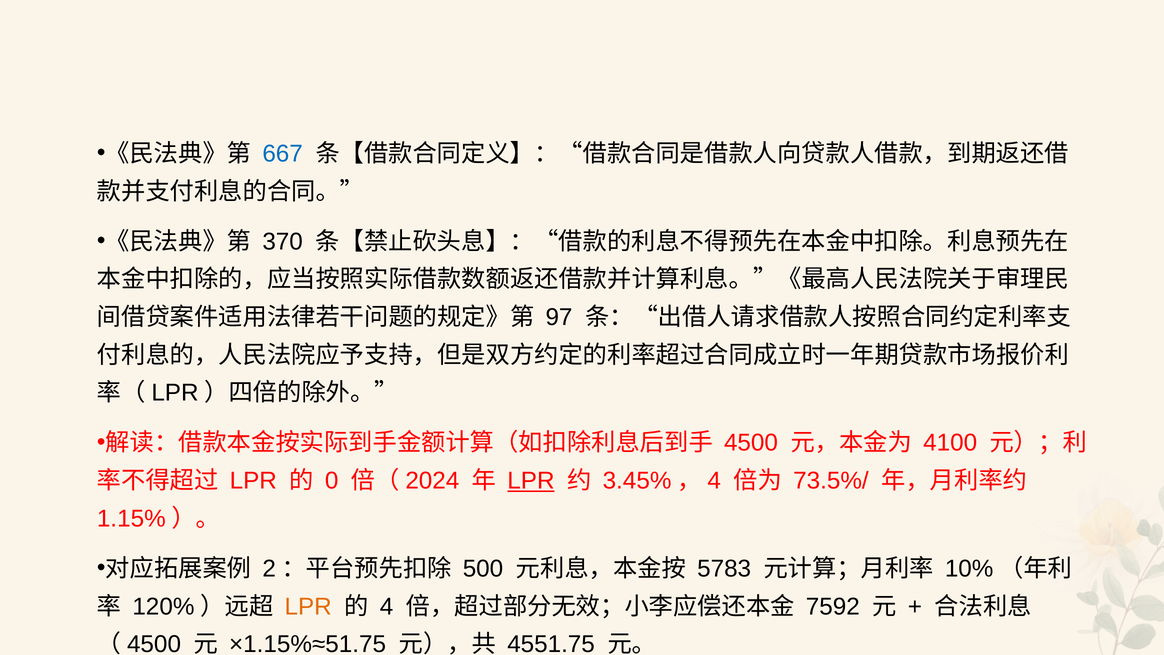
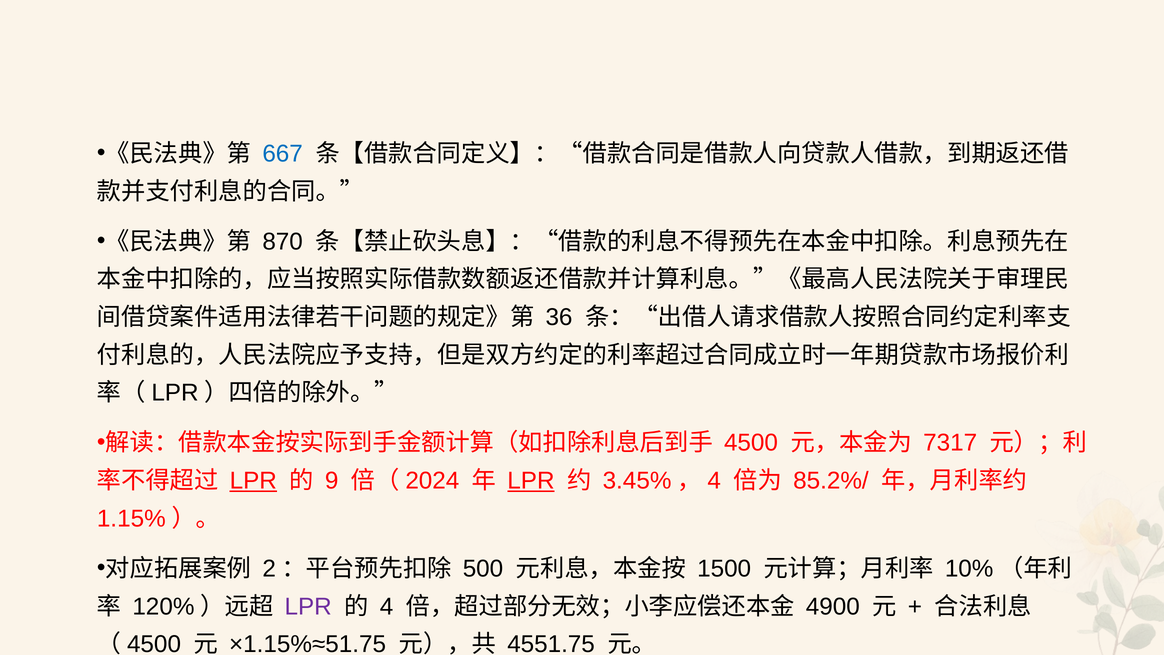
370: 370 -> 870 (283, 241)
97: 97 -> 36 (559, 317)
4100: 4100 -> 7317 (950, 443)
LPR underline: none -> present (253, 481)
0: 0 -> 9 (332, 481)
73.5%/: 73.5%/ -> 85.2%/ (831, 481)
5783: 5783 -> 1500 (724, 568)
LPR colour: orange -> purple (308, 606)
7592: 7592 -> 4900 (833, 606)
